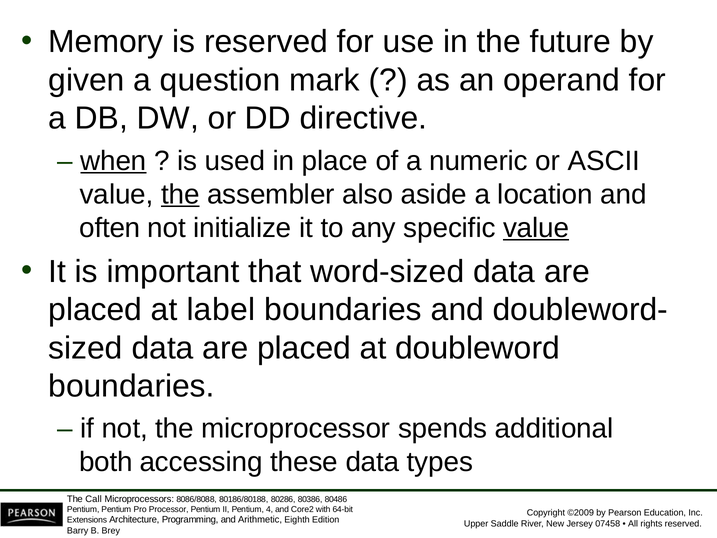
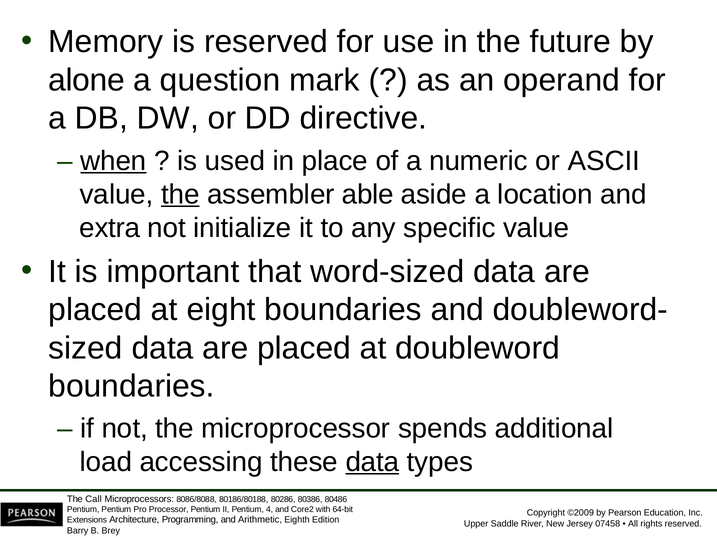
given: given -> alone (87, 80)
also: also -> able (368, 194)
often: often -> extra (110, 228)
value underline: present -> none (536, 228)
label: label -> eight (221, 310)
both: both -> load (106, 462)
data underline: none -> present (372, 462)
